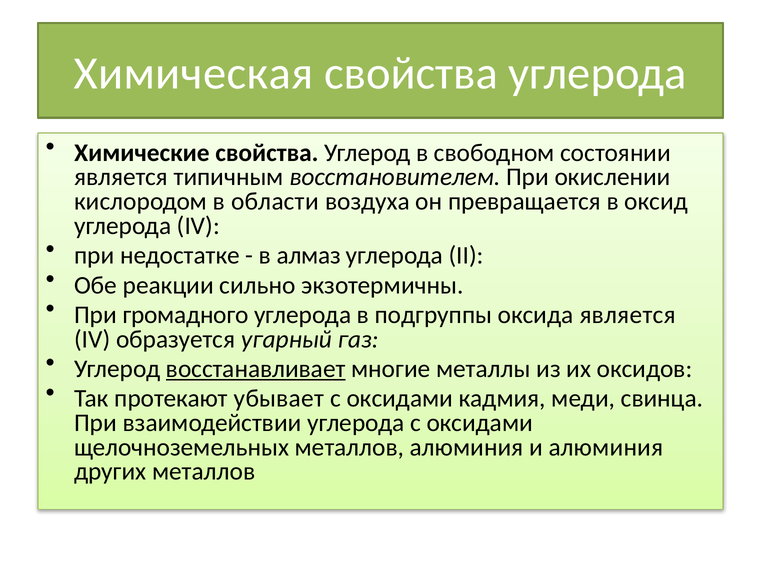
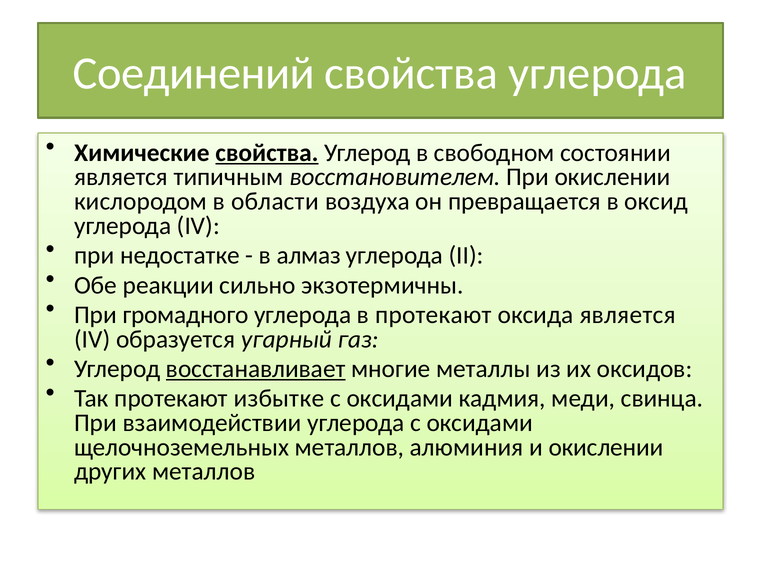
Химическая: Химическая -> Соединений (194, 74)
свойства underline: none -> present (267, 153)
в подгруппы: подгруппы -> протекают (433, 315)
убывает: убывает -> избытке (279, 399)
и алюминия: алюминия -> окислении (606, 448)
